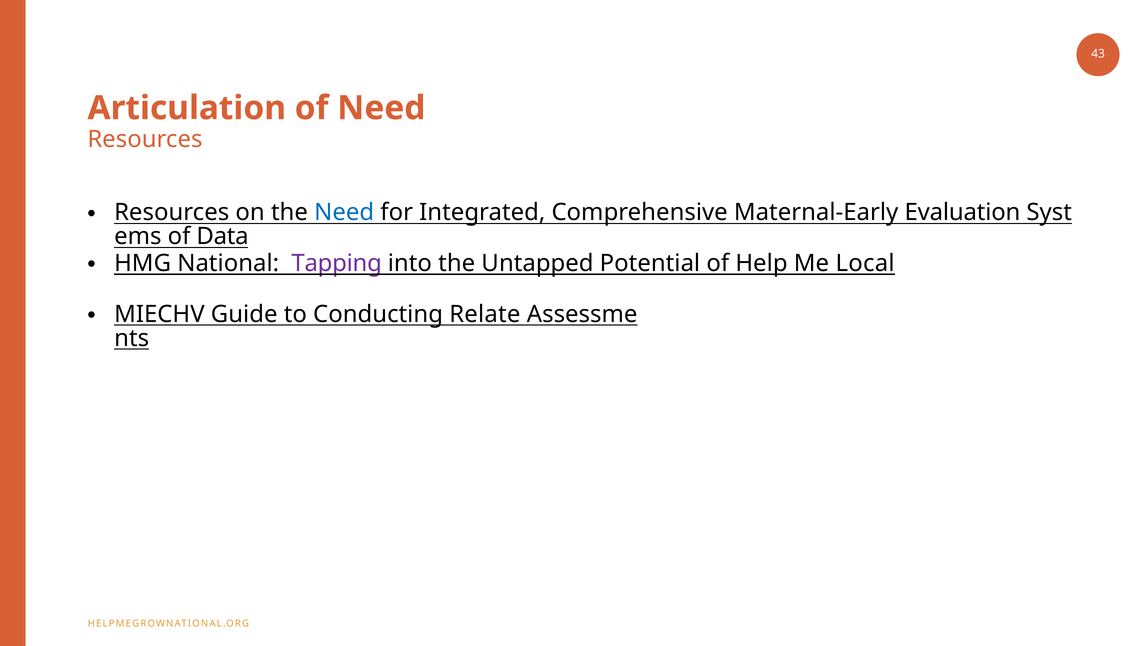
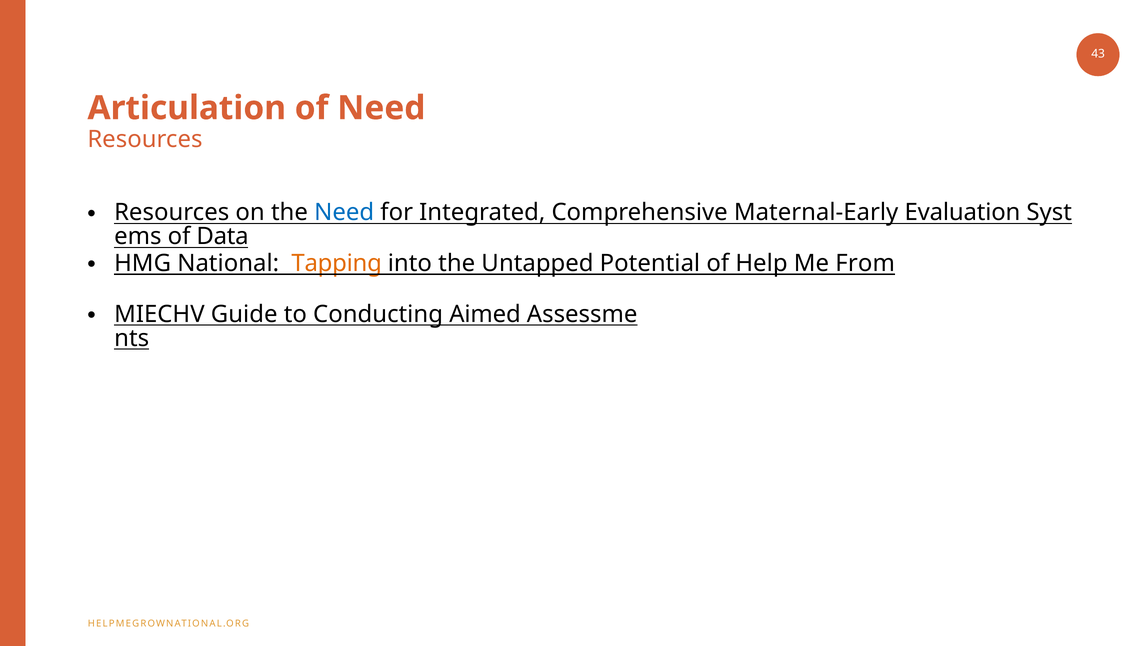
Tapping colour: purple -> orange (337, 263)
Local: Local -> From (865, 263)
Relate: Relate -> Aimed (485, 314)
